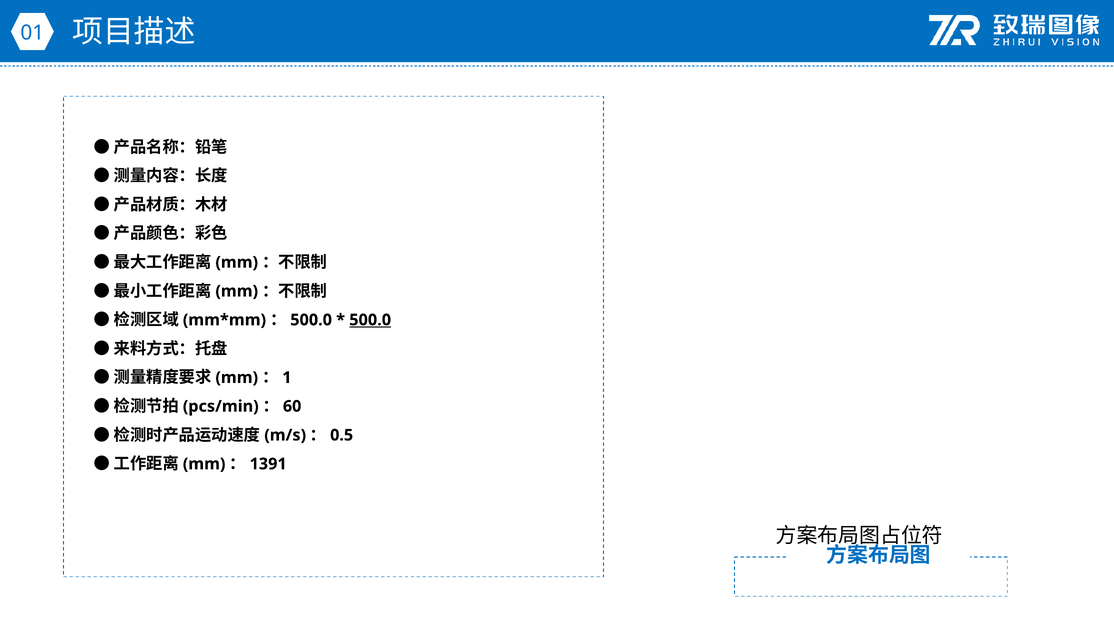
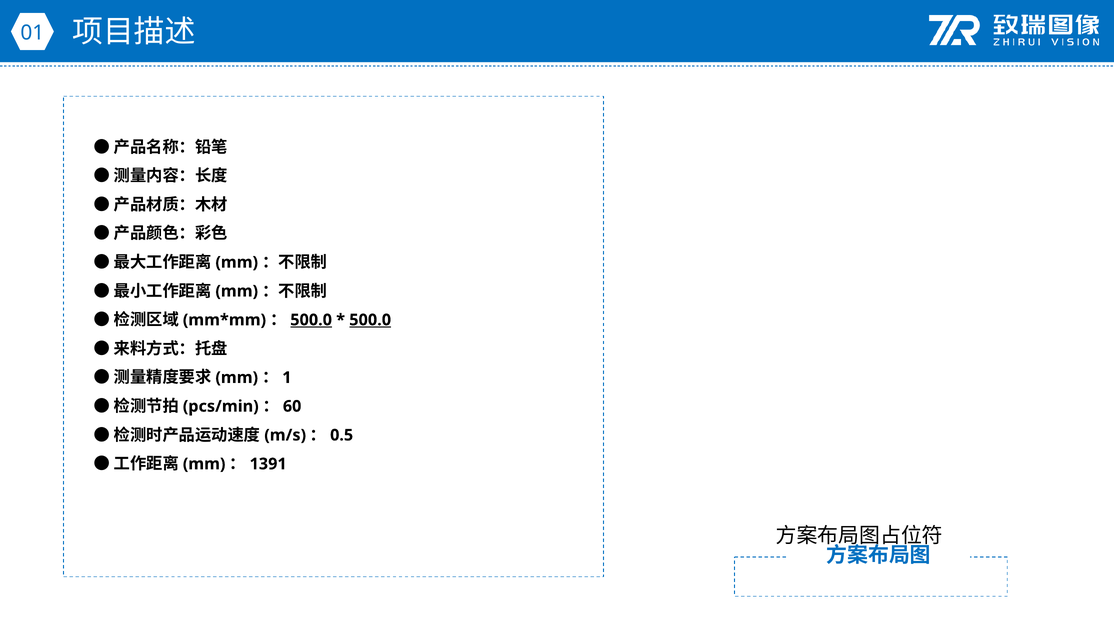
500.0 underline: none -> present (311, 320)
